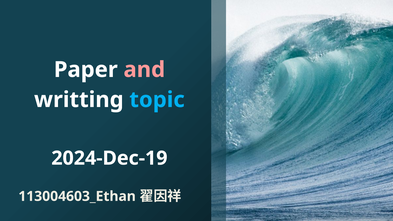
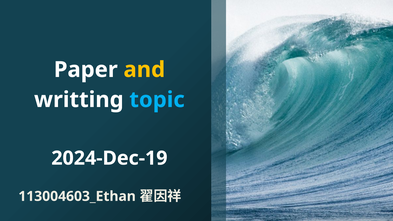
and colour: pink -> yellow (144, 70)
